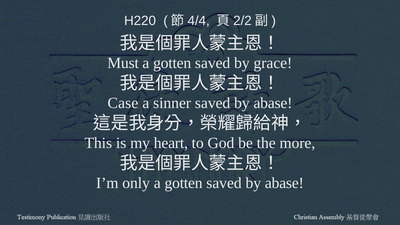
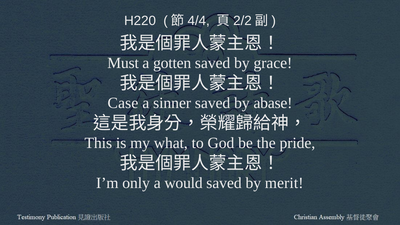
heart: heart -> what (171, 143)
more: more -> pride (297, 143)
only a gotten: gotten -> would (184, 183)
abase: abase -> merit (284, 183)
